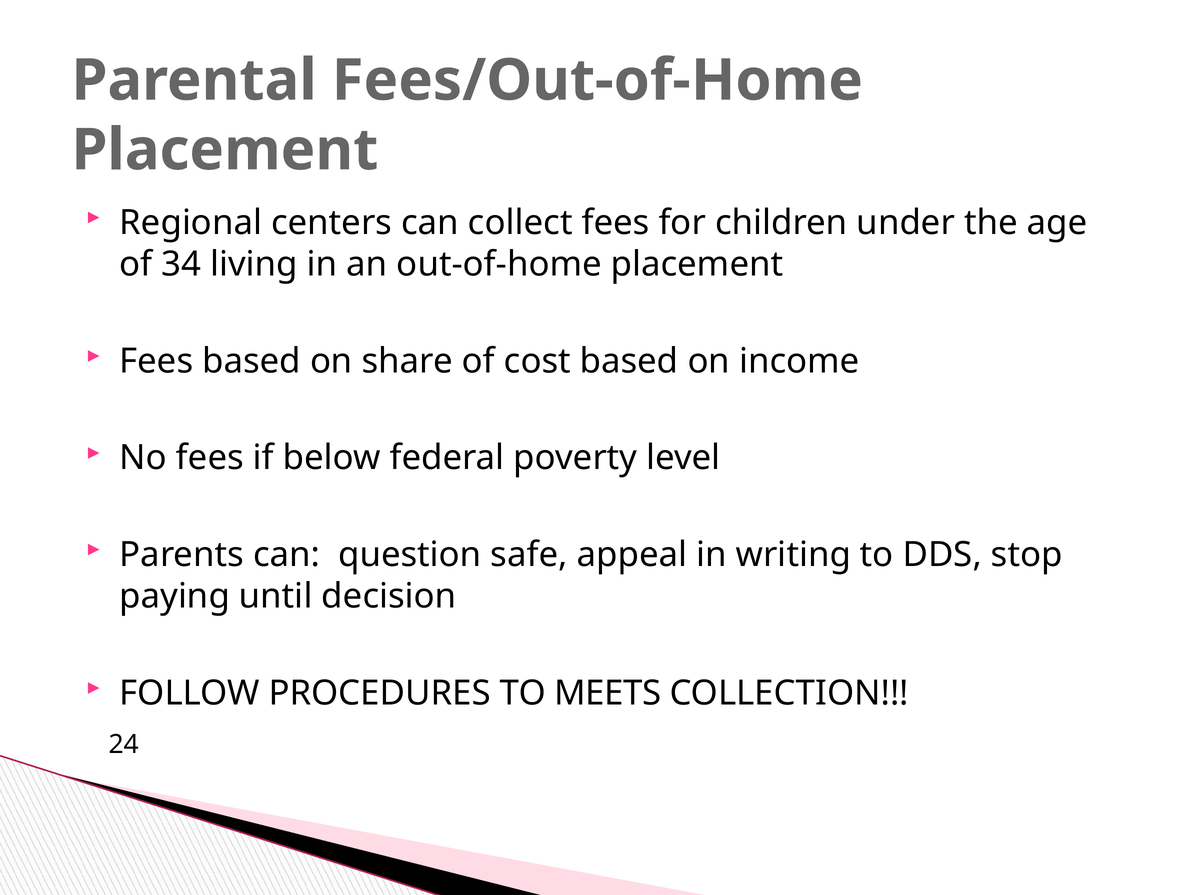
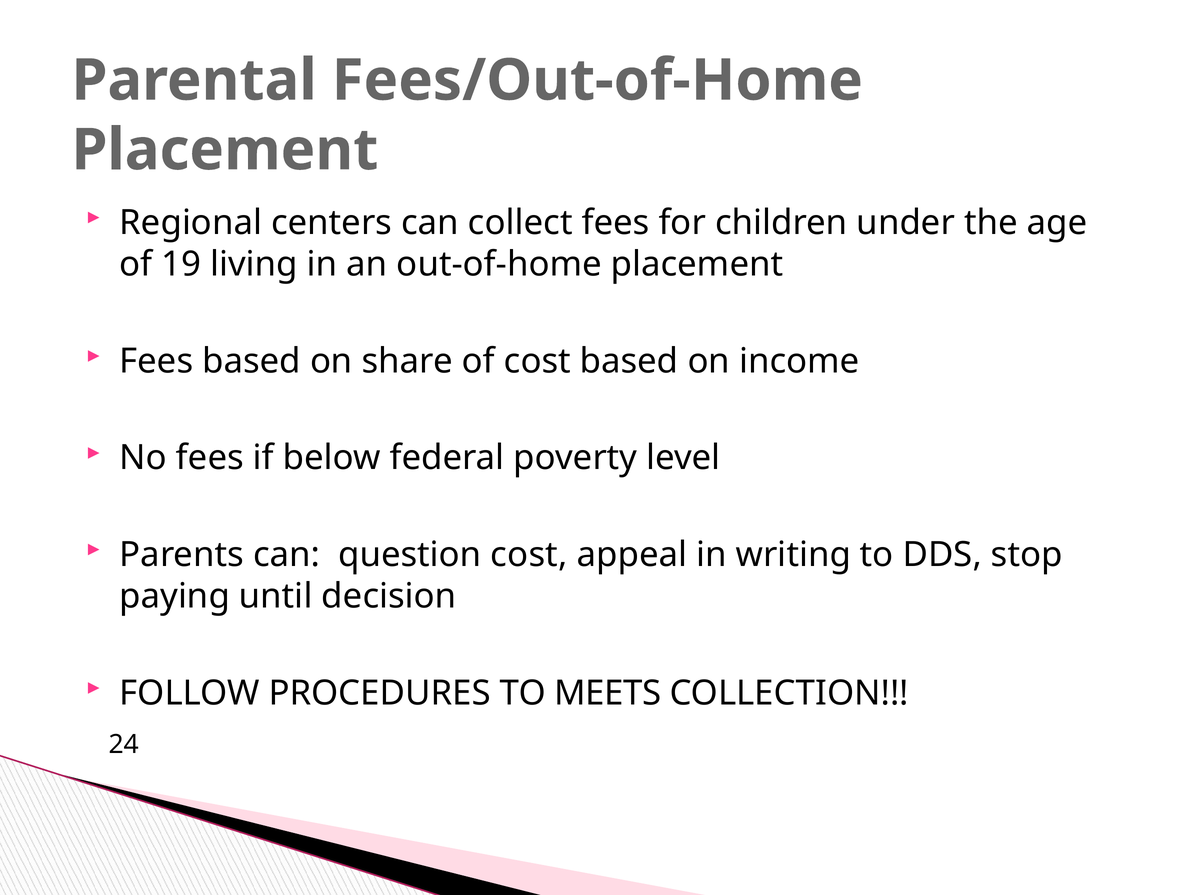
34: 34 -> 19 (181, 264)
question safe: safe -> cost (529, 555)
